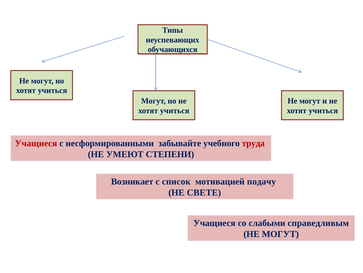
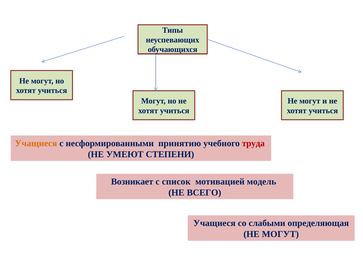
Учащиеся colour: red -> orange (36, 143)
забывайте: забывайте -> принятию (180, 143)
подачу: подачу -> модель (262, 181)
СВЕТЕ: СВЕТЕ -> ВСЕГО (204, 192)
справедливым: справедливым -> определяющая (318, 223)
